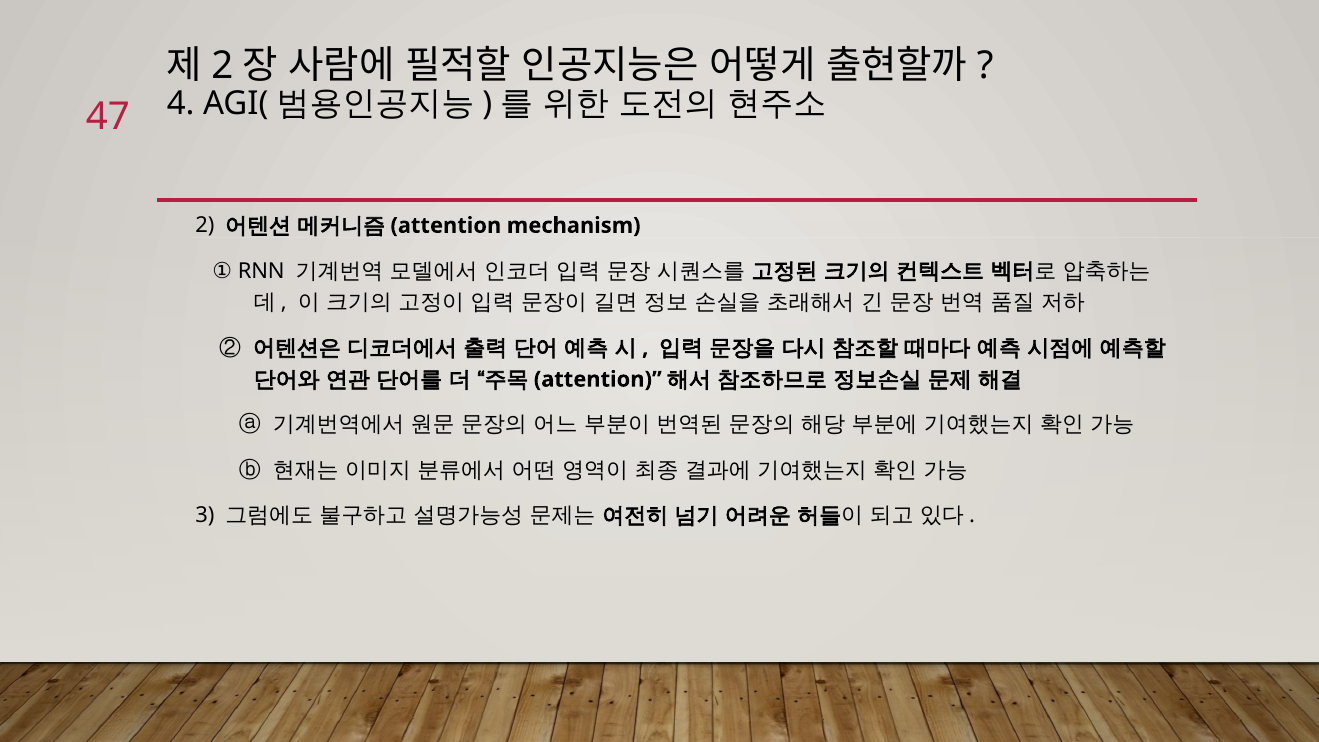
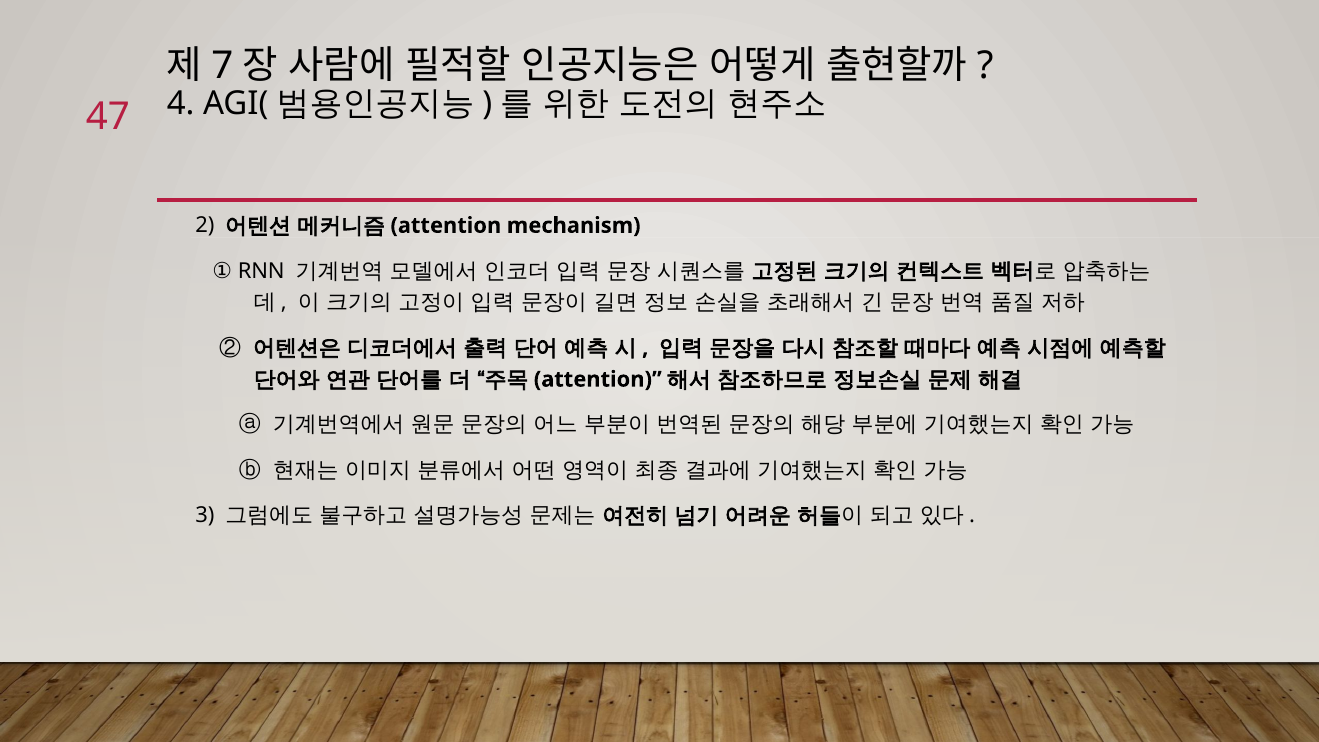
2: 2 -> 7 (222, 65)
